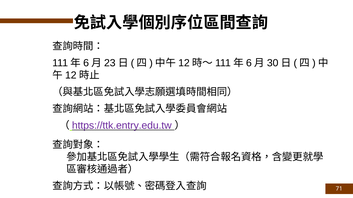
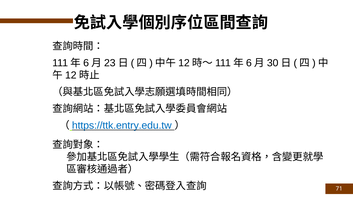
https://ttk.entry.edu.tw colour: purple -> blue (122, 126)
